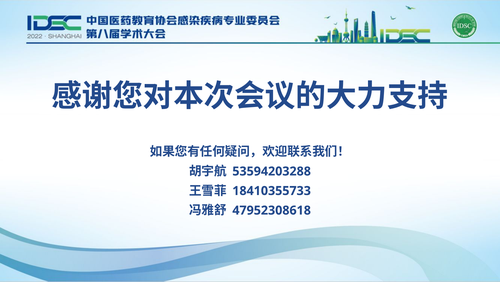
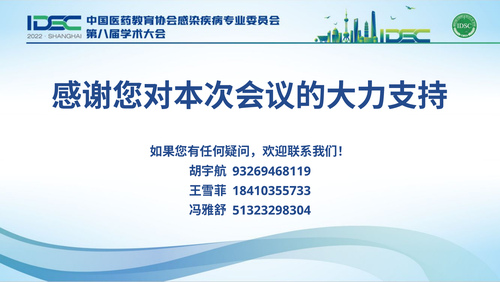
53594203288: 53594203288 -> 93269468119 (272, 171)
47952308618: 47952308618 -> 51323298304 (272, 210)
